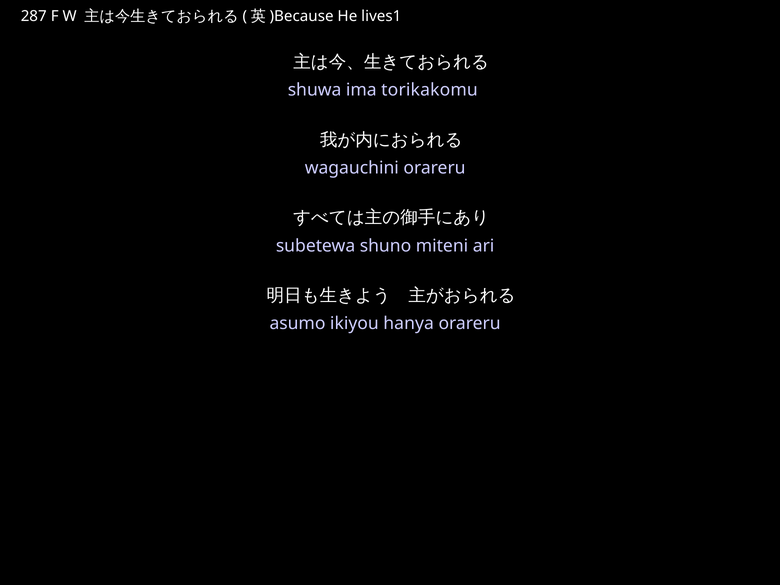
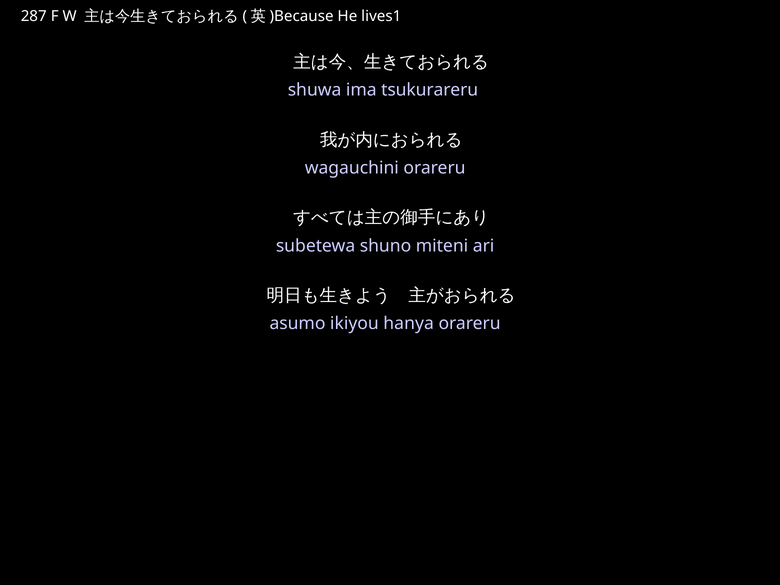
torikakomu: torikakomu -> tsukurareru (430, 90)
